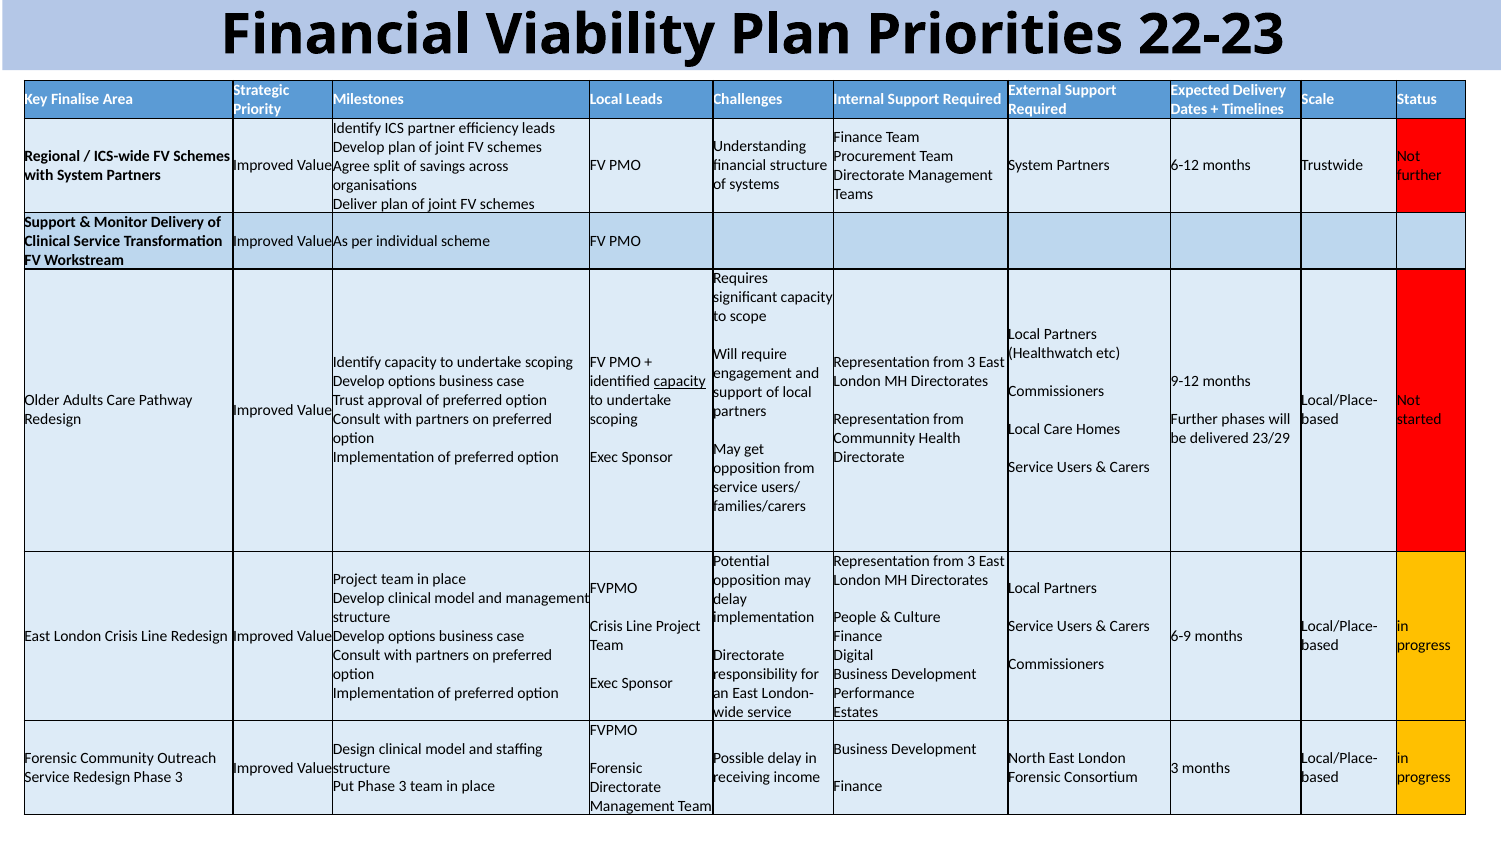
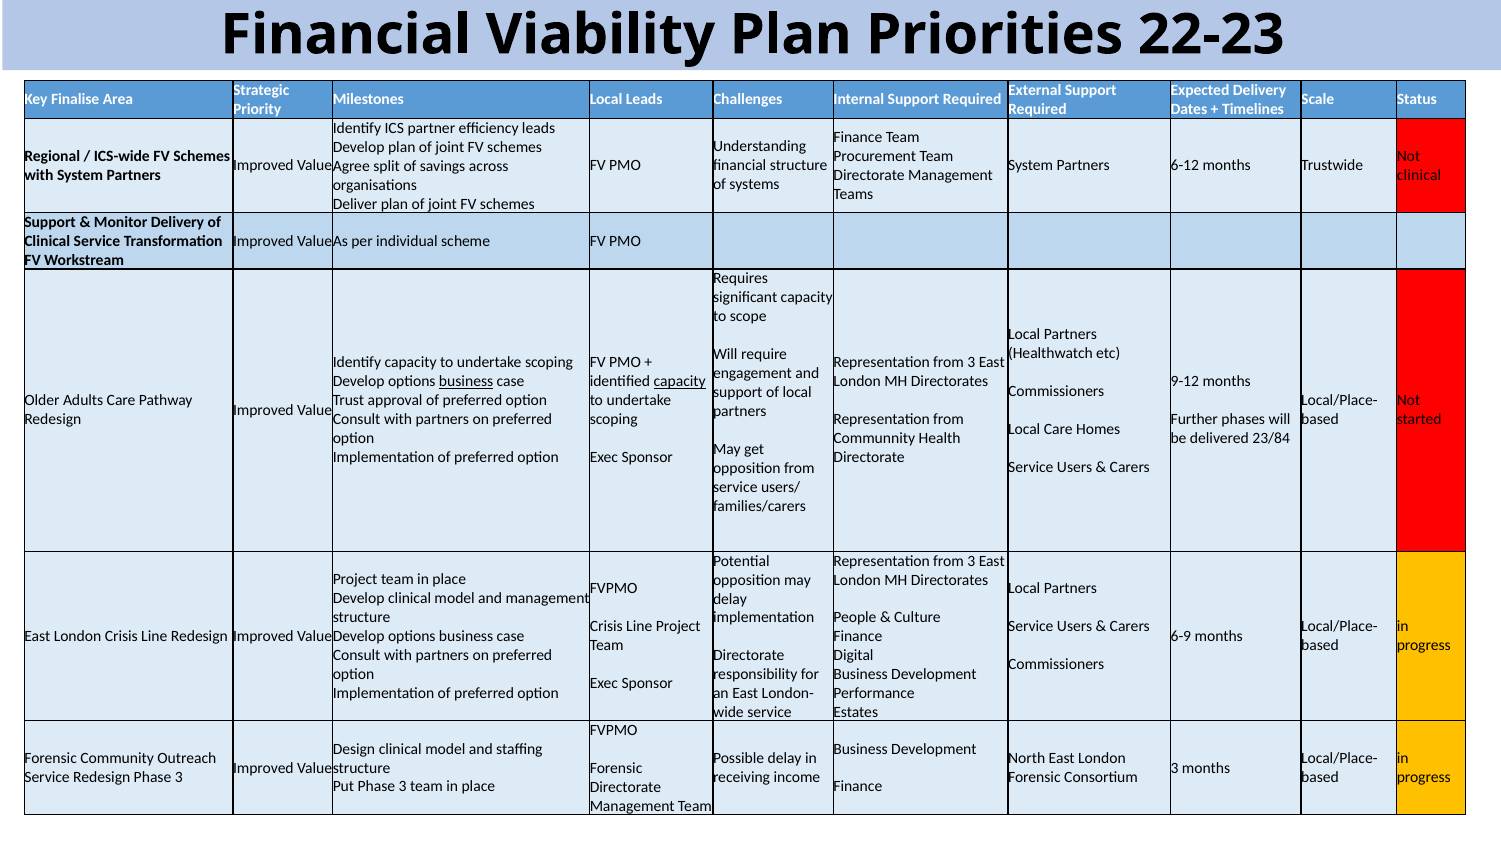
further: further -> clinical (1419, 175)
business underline: none -> present (466, 381)
23/29: 23/29 -> 23/84 (1271, 438)
